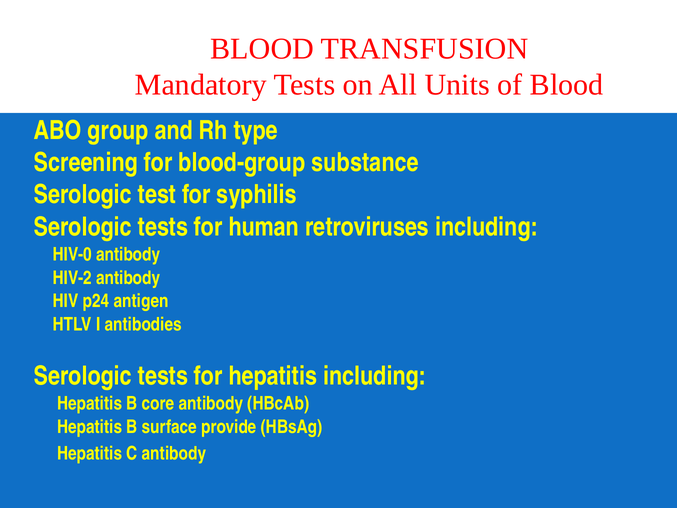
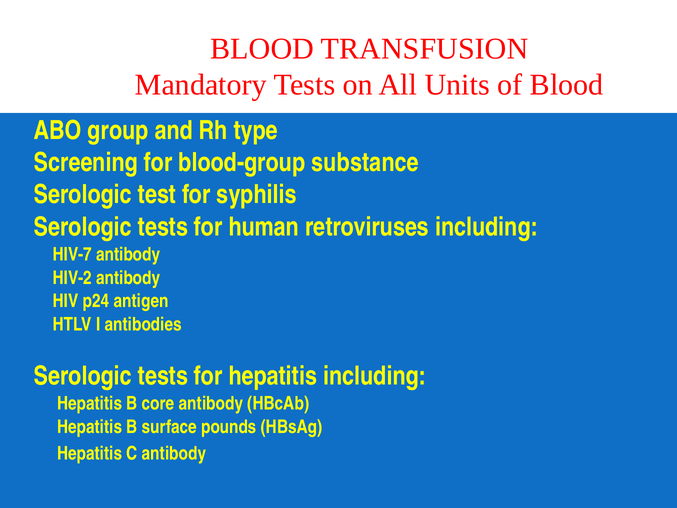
HIV-0: HIV-0 -> HIV-7 (72, 254)
provide: provide -> pounds (229, 427)
